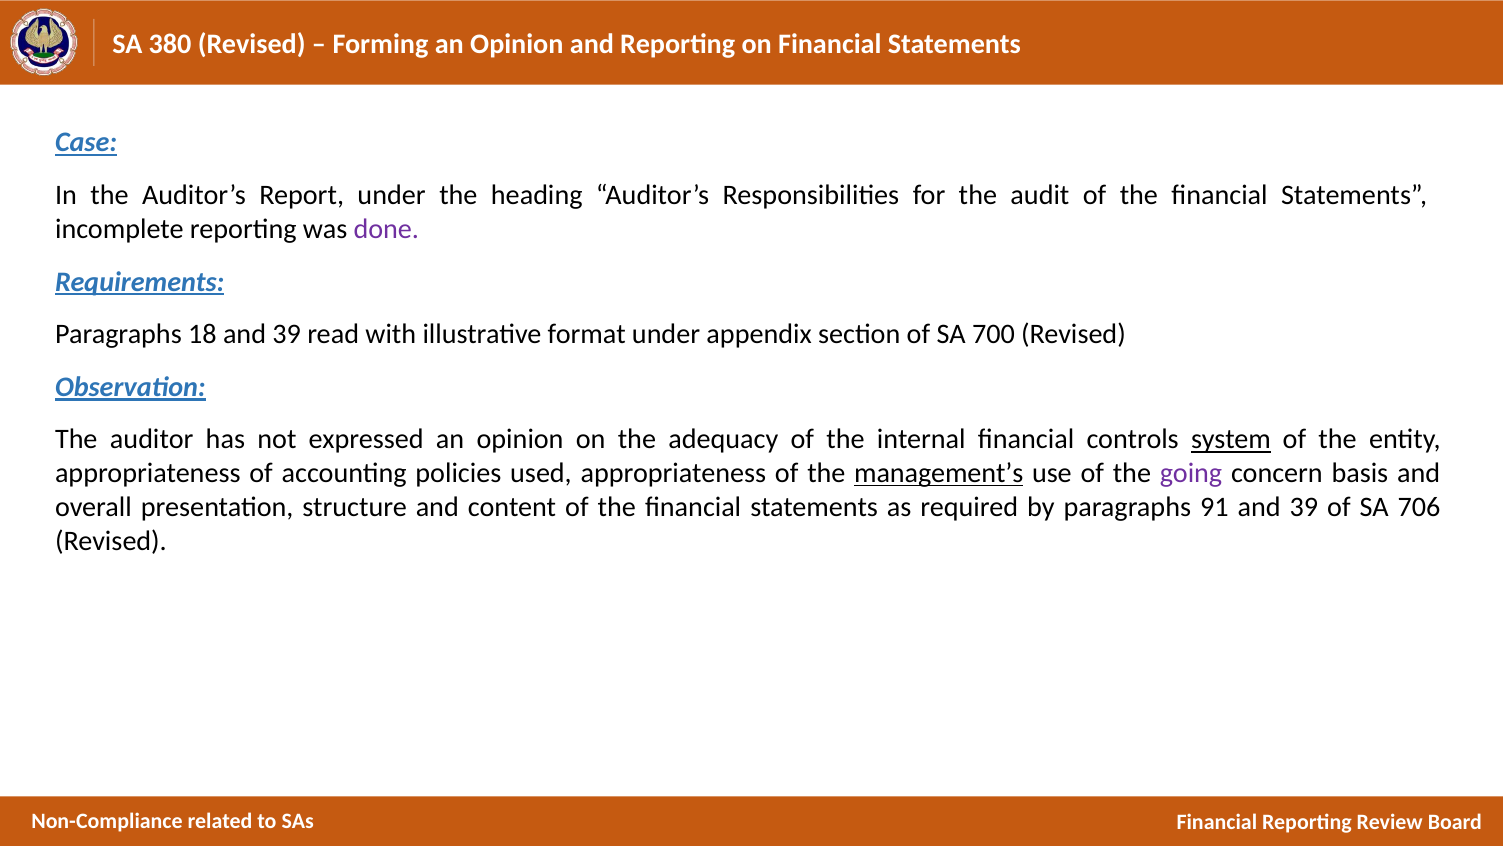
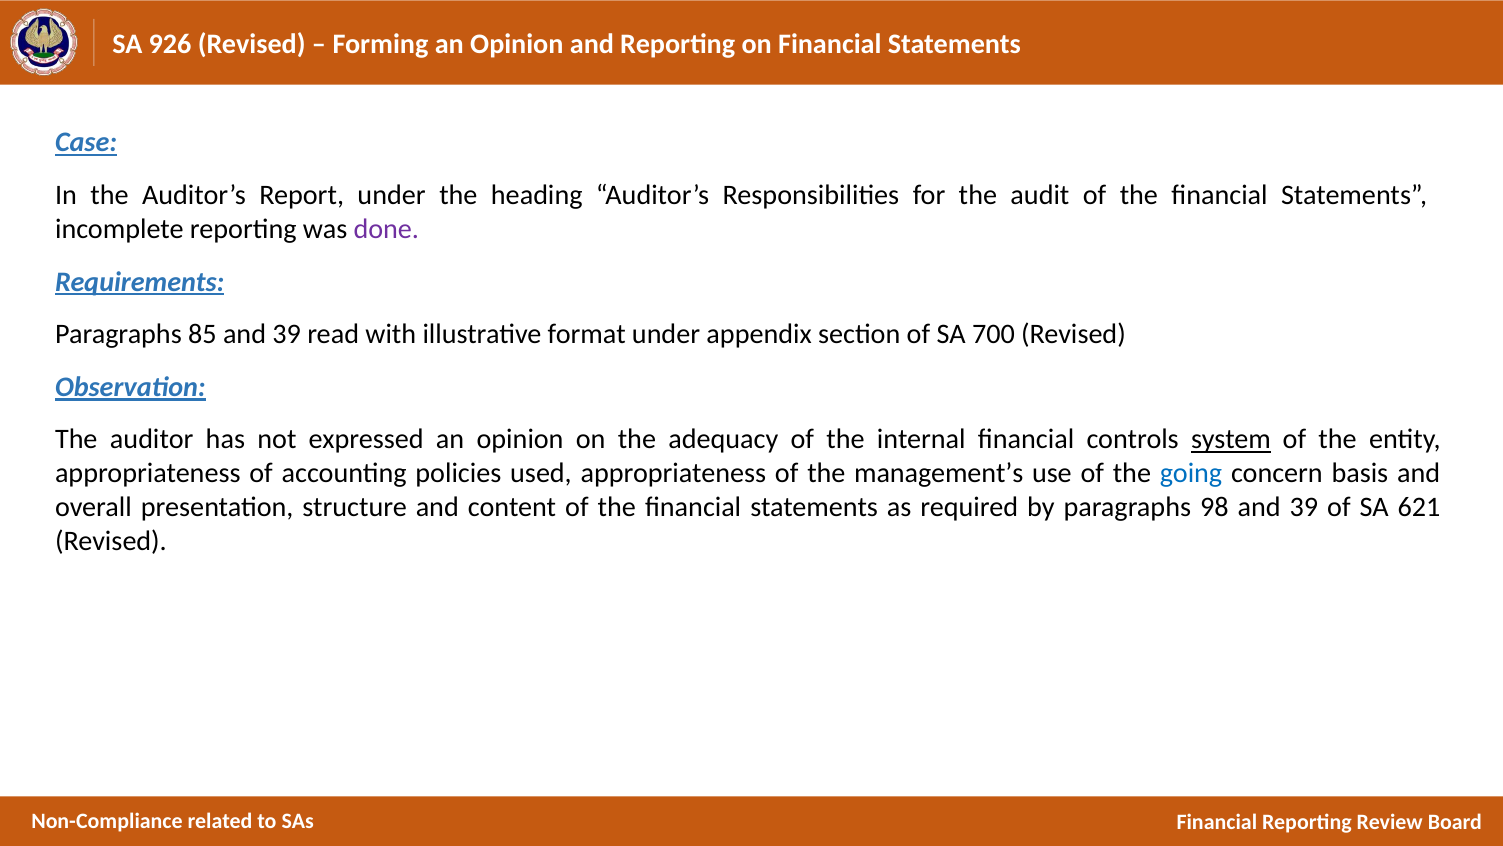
380: 380 -> 926 (170, 44)
18: 18 -> 85 (202, 334)
management’s underline: present -> none (939, 473)
going colour: purple -> blue (1191, 473)
91: 91 -> 98 (1214, 507)
706: 706 -> 621 (1419, 507)
